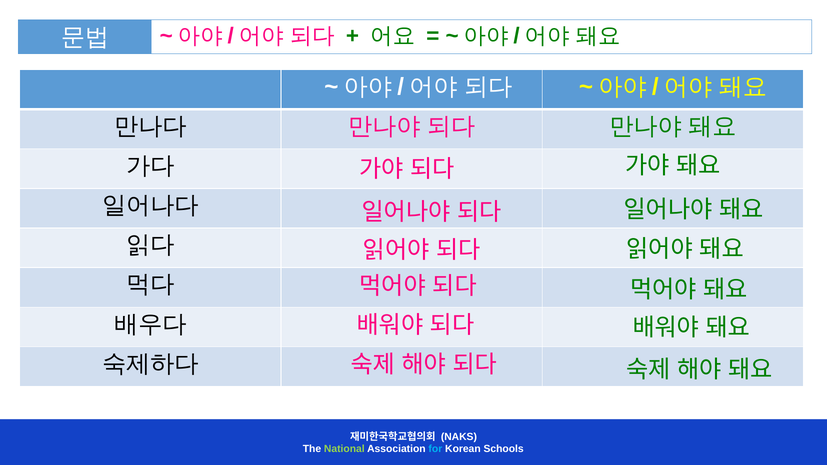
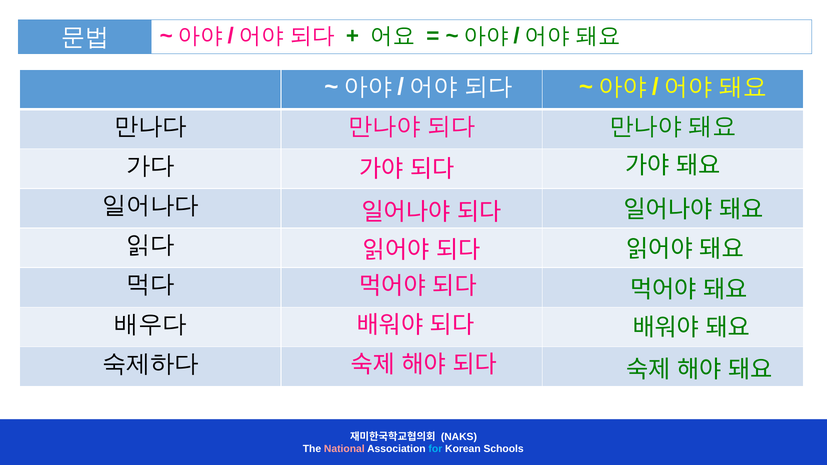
National colour: light green -> pink (344, 449)
